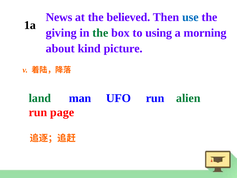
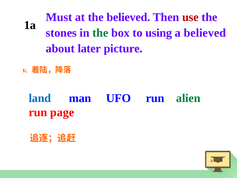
News: News -> Must (59, 17)
use colour: blue -> red (190, 17)
giving: giving -> stones (61, 33)
a morning: morning -> believed (205, 33)
kind: kind -> later (89, 48)
land colour: green -> blue (40, 98)
